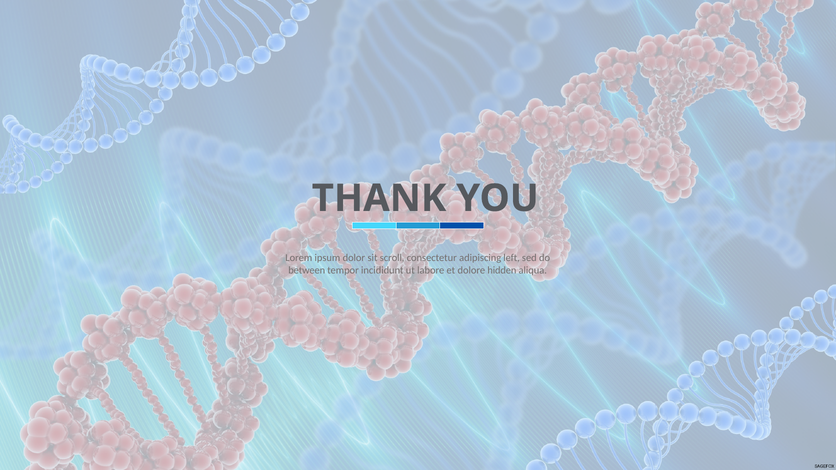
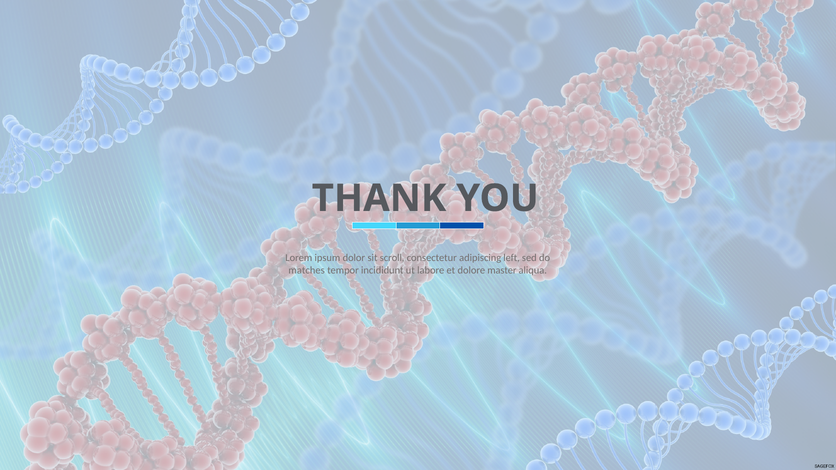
between: between -> matches (307, 271)
hidden: hidden -> master (502, 271)
